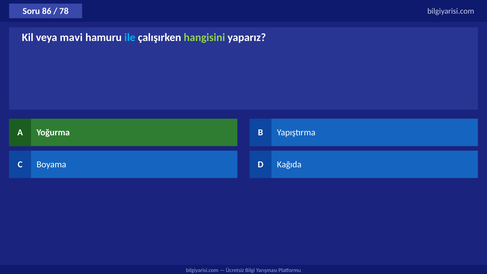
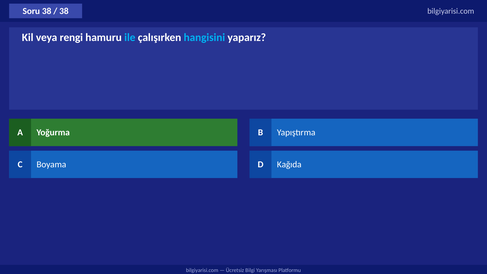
Soru 86: 86 -> 38 (47, 11)
78: 78 -> 38 (64, 11)
mavi: mavi -> rengi (71, 37)
hangisini colour: light green -> light blue (204, 37)
